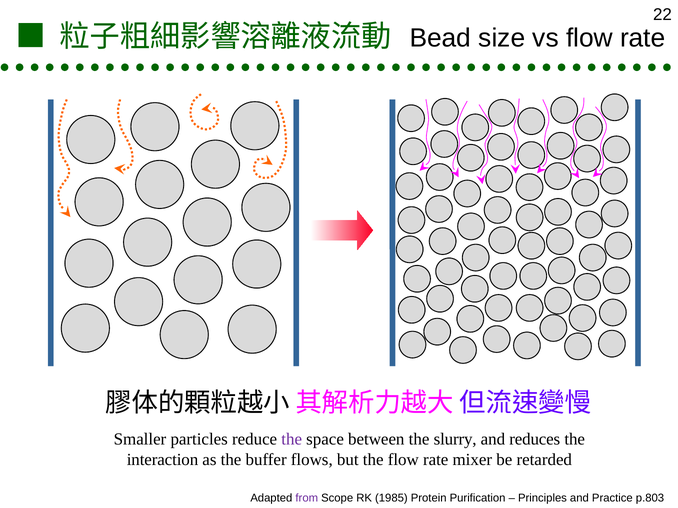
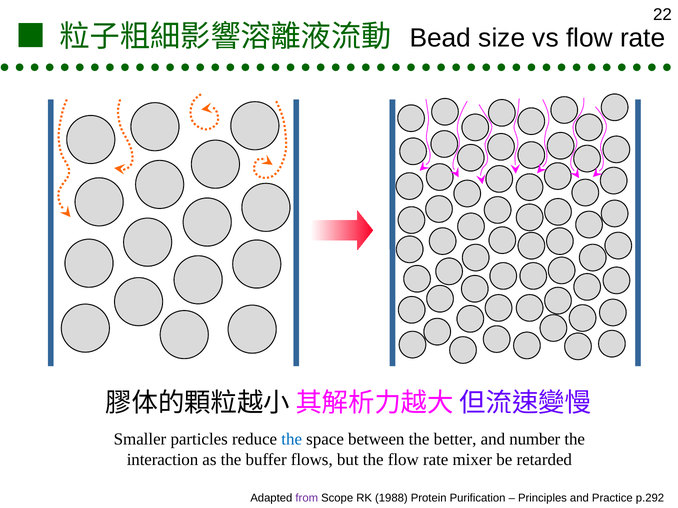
the colour: purple -> blue (292, 440)
slurry: slurry -> better (455, 440)
reduces: reduces -> number (535, 440)
1985: 1985 -> 1988 (391, 499)
p.803: p.803 -> p.292 (650, 499)
